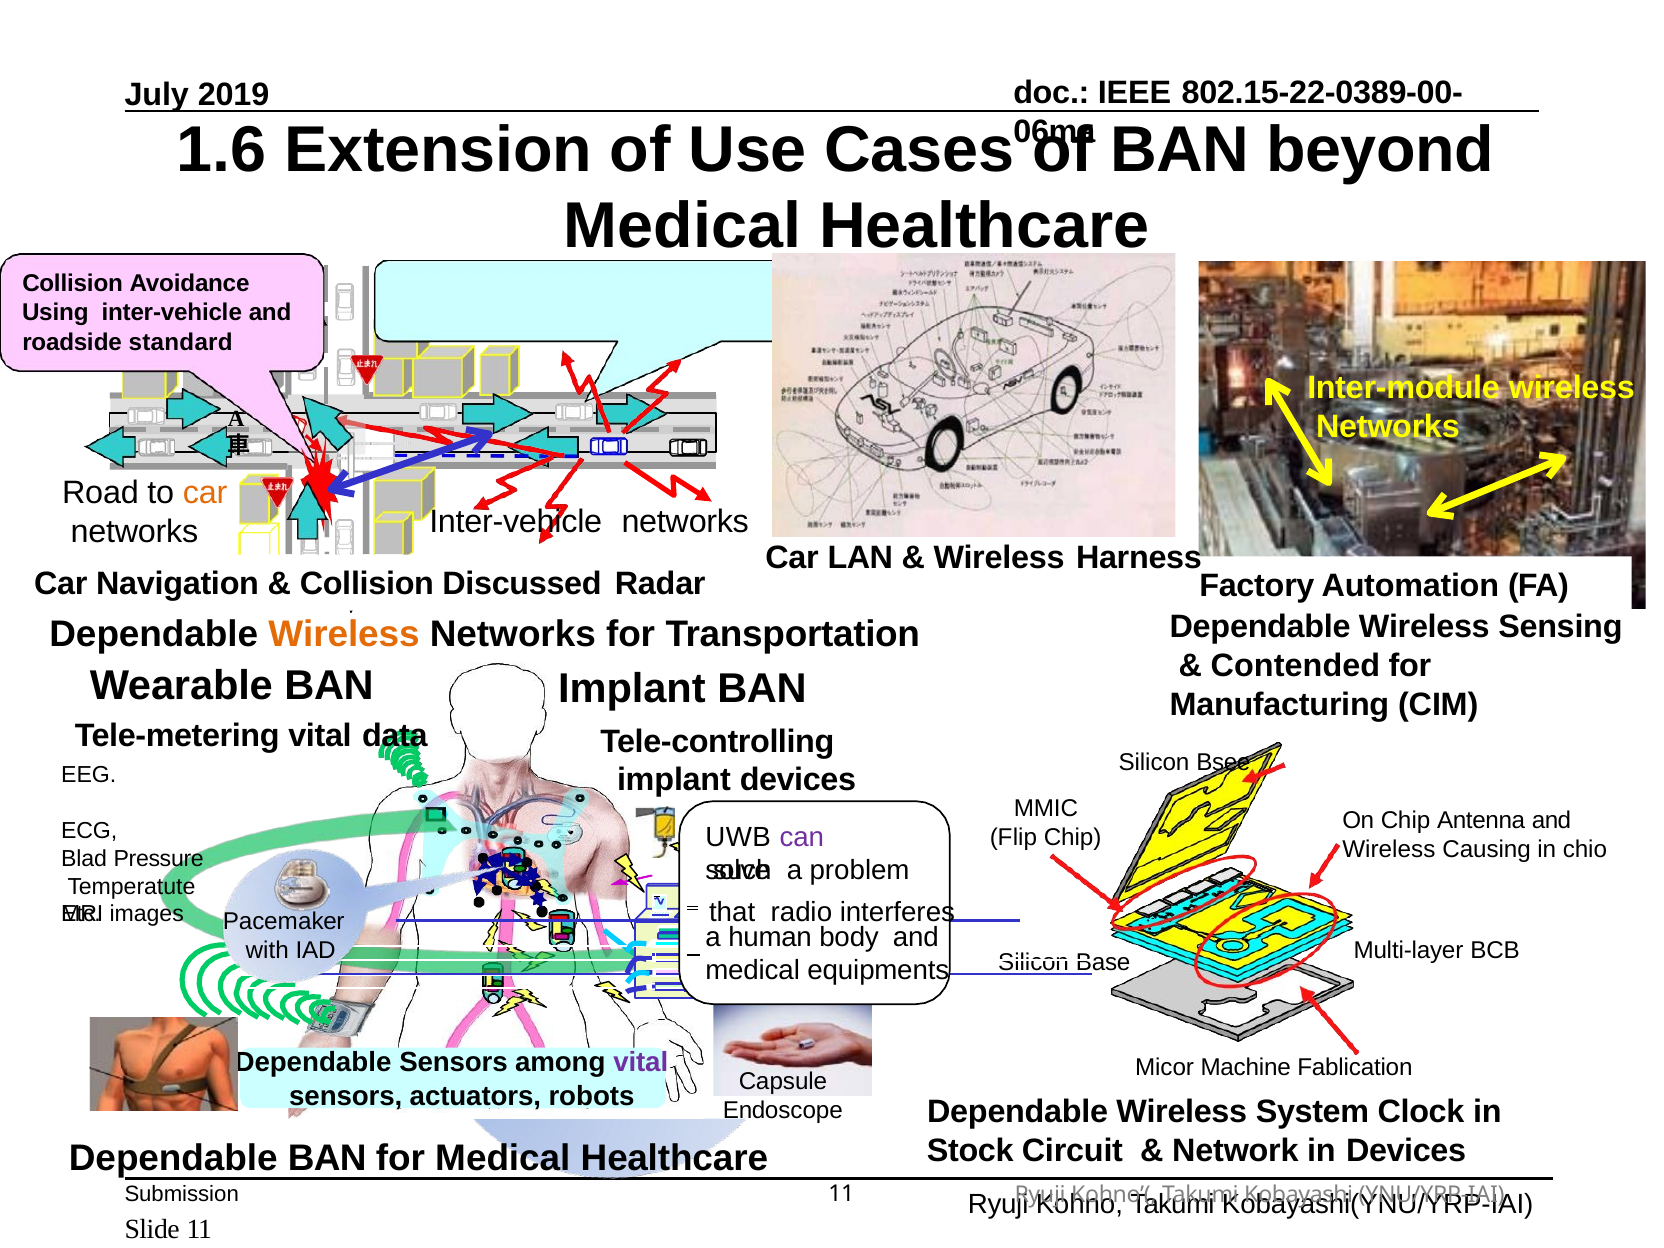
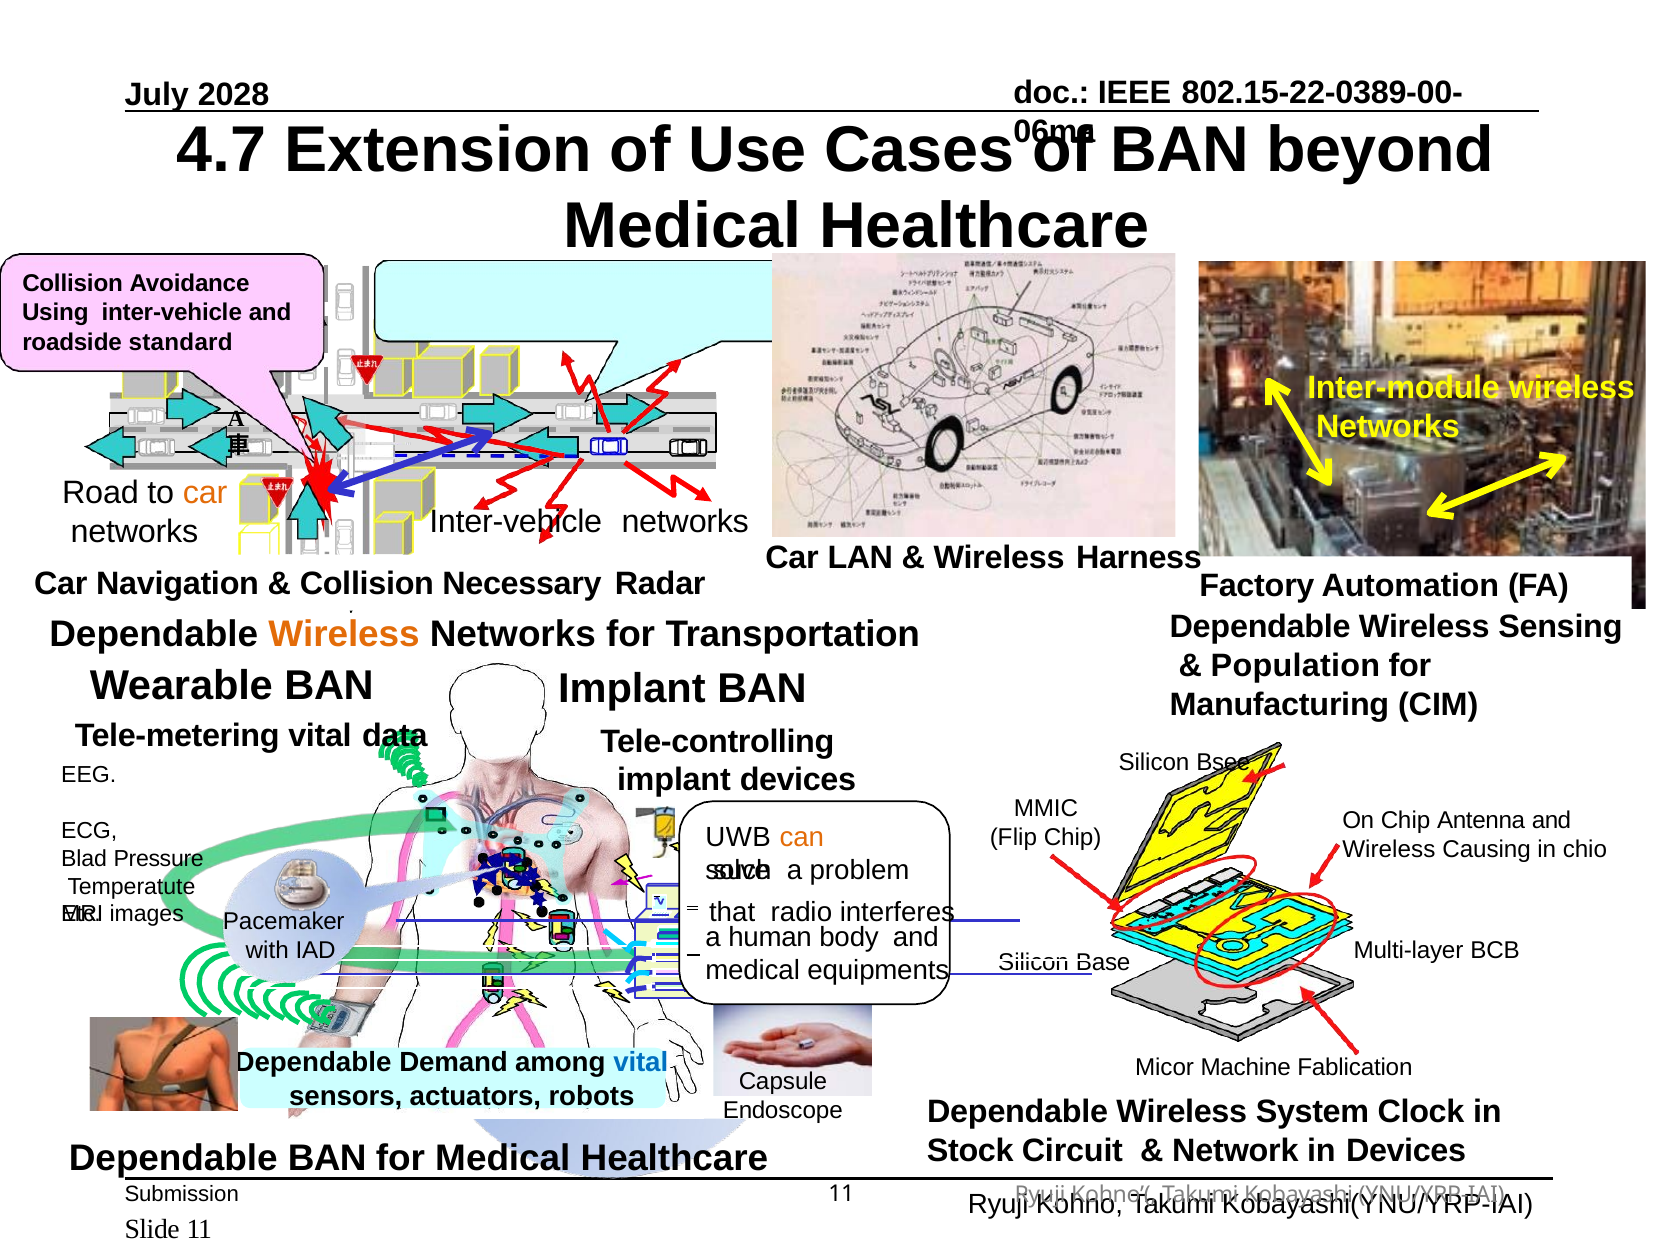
2019: 2019 -> 2028 (234, 95)
1.6: 1.6 -> 4.7 (221, 150)
Discussed: Discussed -> Necessary (522, 584)
Contended: Contended -> Population (1295, 666)
can colour: purple -> orange (802, 837)
Dependable Sensors: Sensors -> Demand (454, 1063)
vital colour: purple -> blue (641, 1063)
